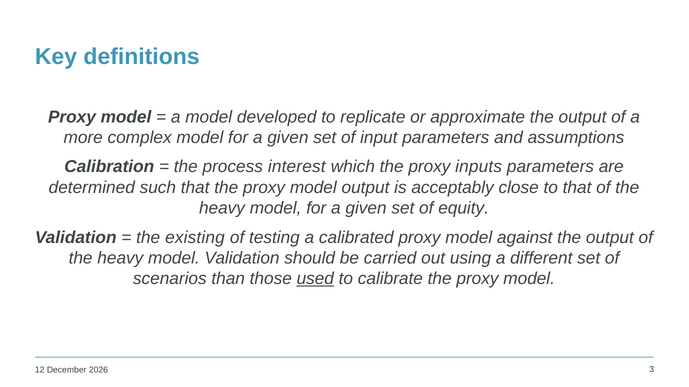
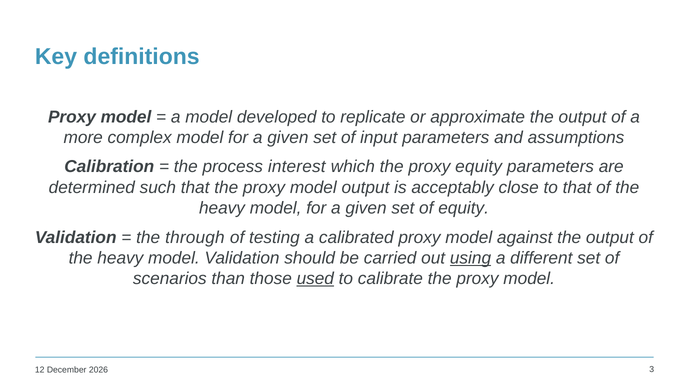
proxy inputs: inputs -> equity (479, 167)
existing: existing -> through (195, 238)
using underline: none -> present (470, 258)
